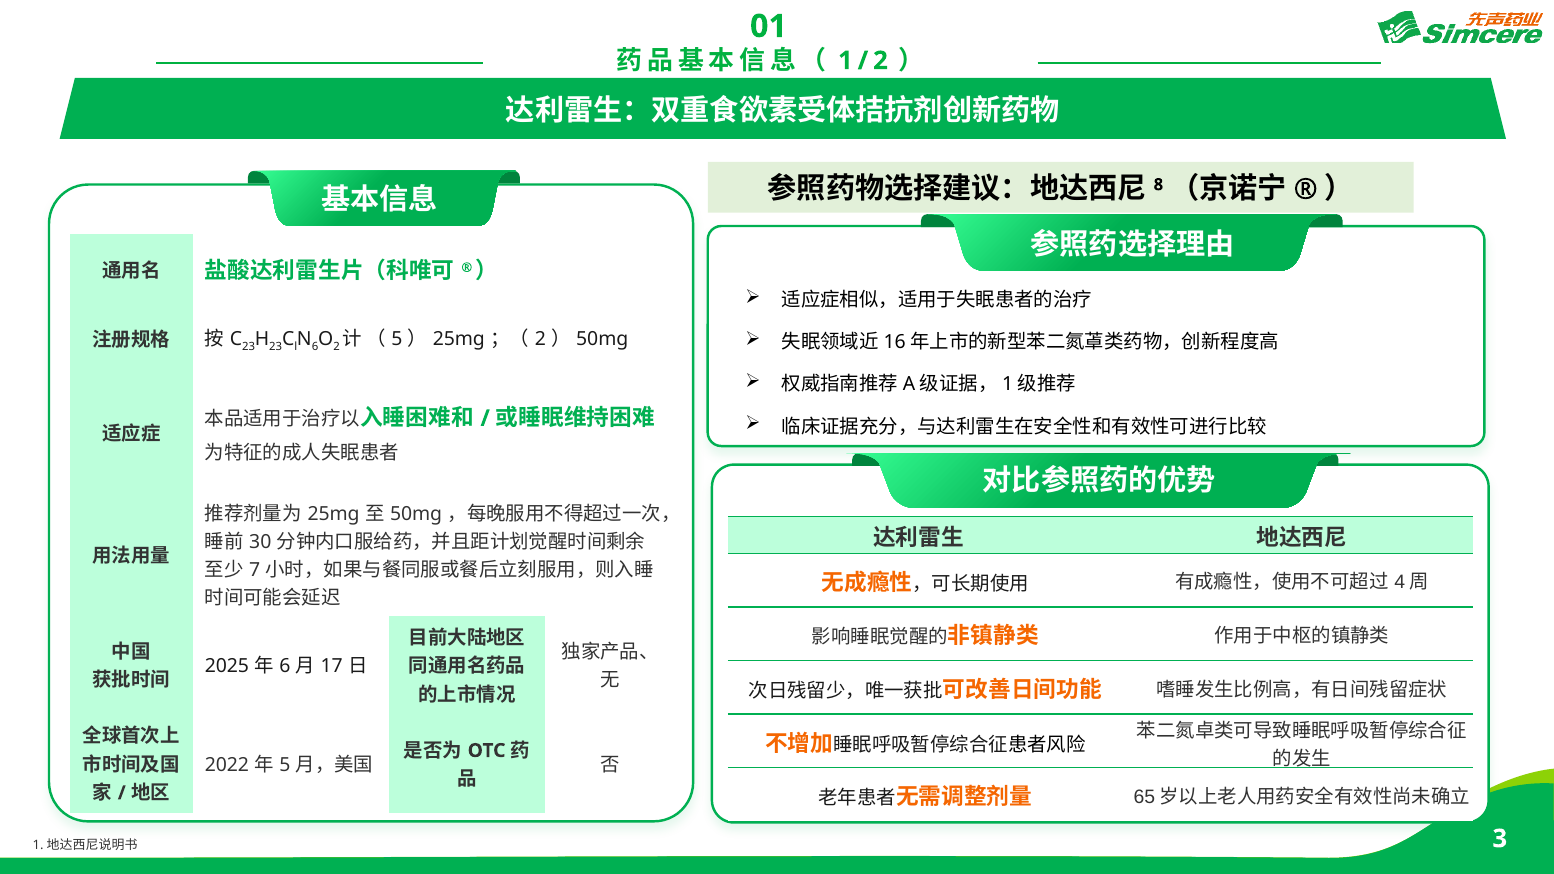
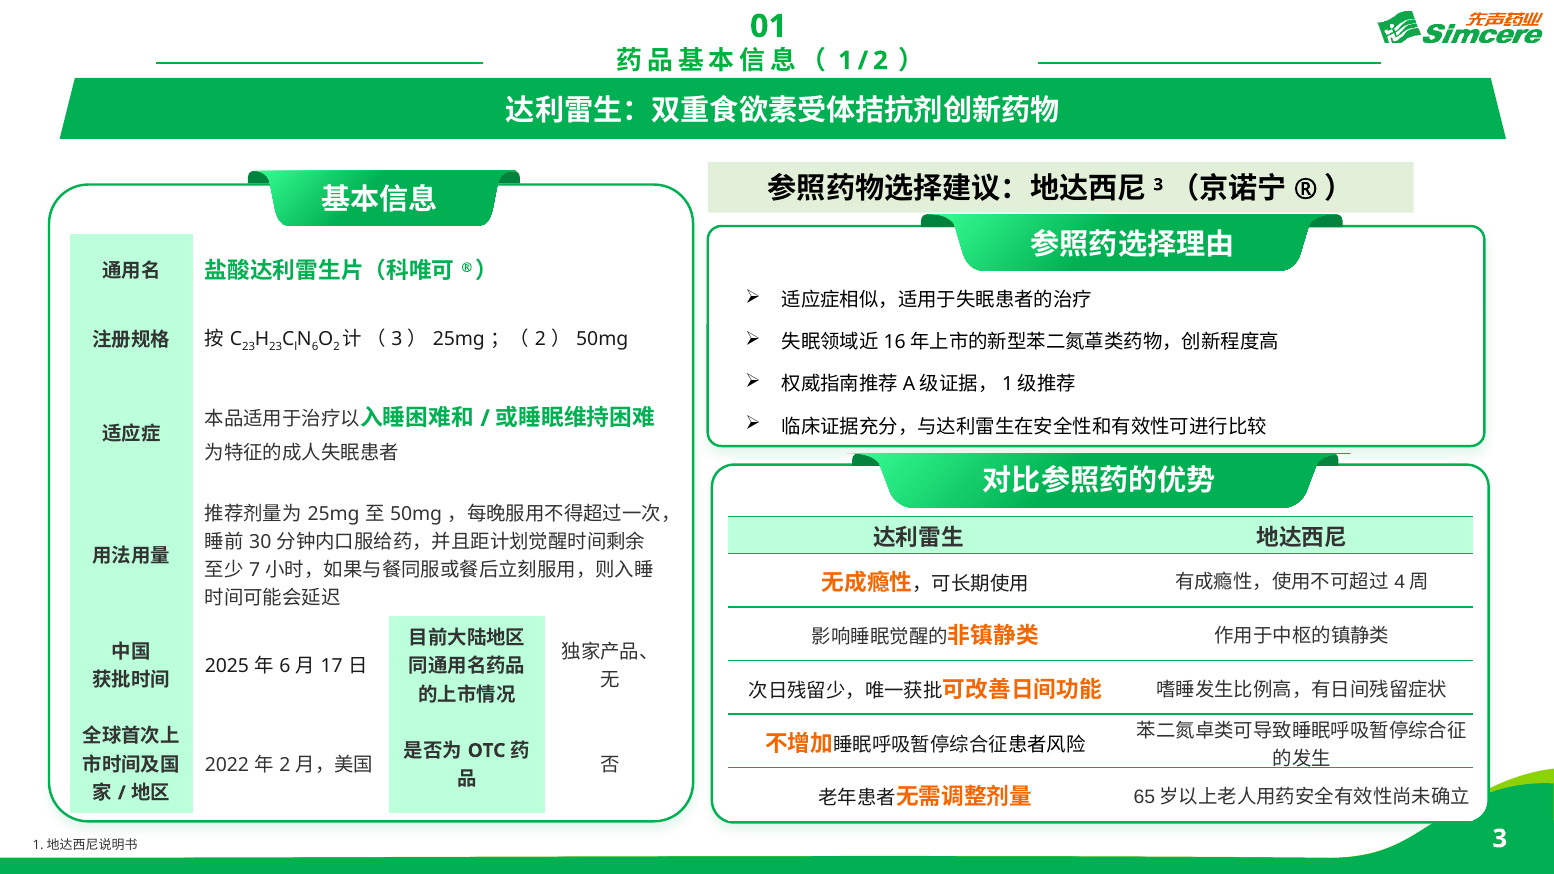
8: 8 -> 3 (1158, 185)
5: 5 -> 3 (397, 339)
5: 5 -> 2 (285, 765)
